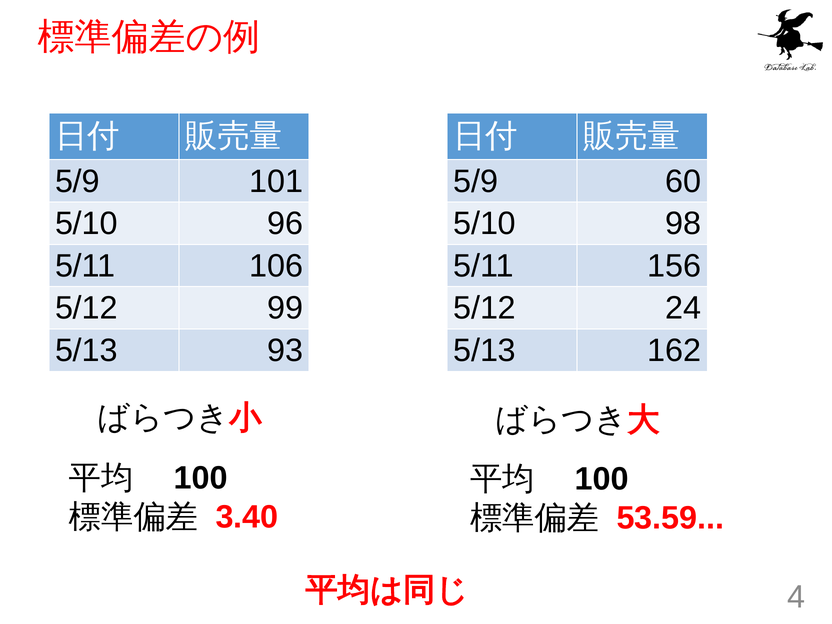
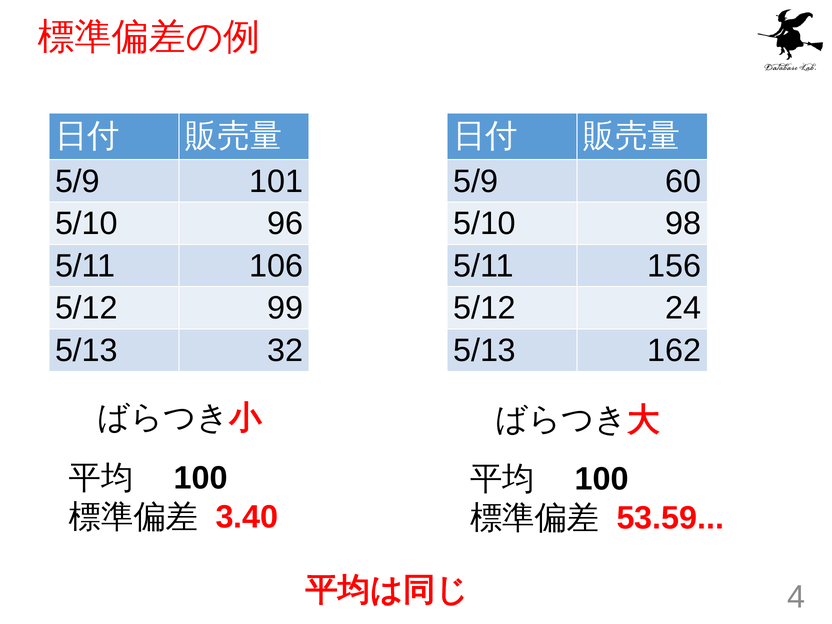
93: 93 -> 32 (285, 351)
